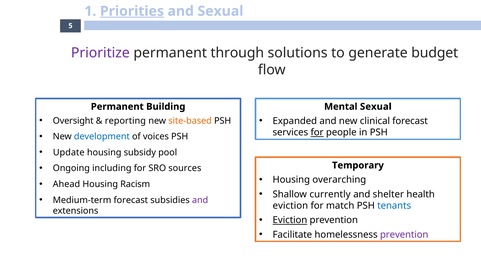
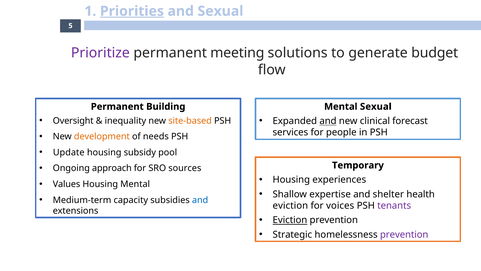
through: through -> meeting (237, 53)
reporting: reporting -> inequality (125, 121)
and underline: none -> present (328, 121)
for underline: present -> none (317, 132)
development colour: blue -> orange (102, 136)
voices: voices -> needs (156, 136)
including: including -> approach (112, 168)
overarching: overarching -> experiences (339, 180)
Ahead: Ahead -> Values (67, 184)
Housing Racism: Racism -> Mental (135, 184)
currently: currently -> expertise (330, 194)
Medium-term forecast: forecast -> capacity (131, 200)
and colour: purple -> blue (200, 200)
match: match -> voices (340, 205)
tenants colour: blue -> purple (394, 205)
Facilitate: Facilitate -> Strategic (292, 234)
